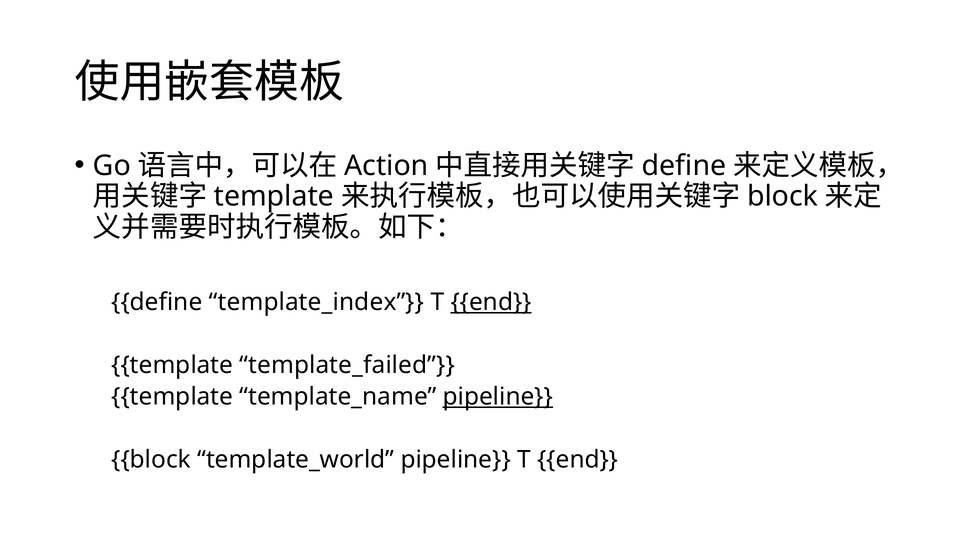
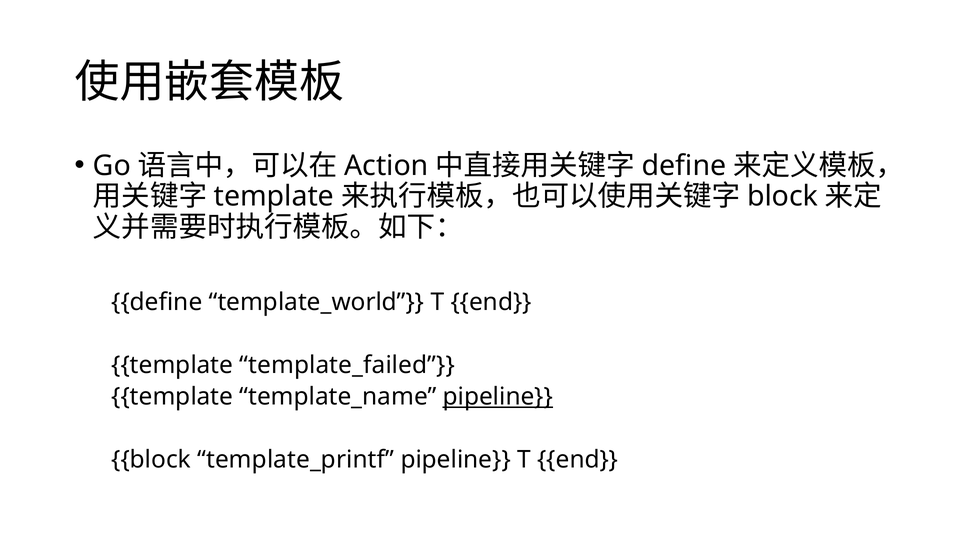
template_index: template_index -> template_world (317, 302)
end underline: present -> none (491, 302)
template_world: template_world -> template_printf (296, 460)
